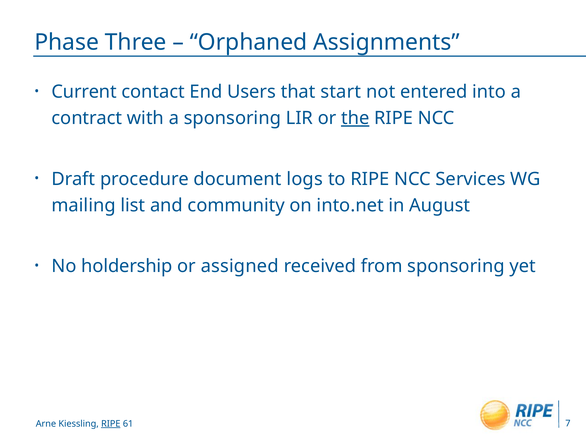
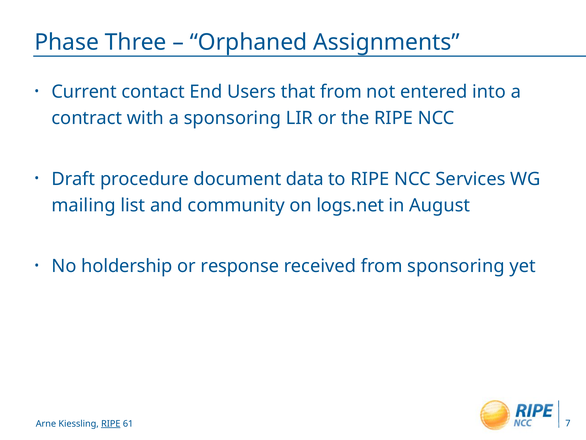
that start: start -> from (341, 92)
the underline: present -> none (355, 118)
logs: logs -> data (305, 179)
into.net: into.net -> logs.net (350, 205)
assigned: assigned -> response (240, 266)
